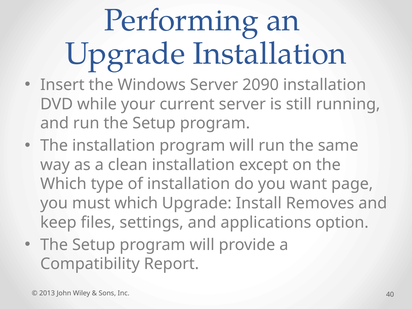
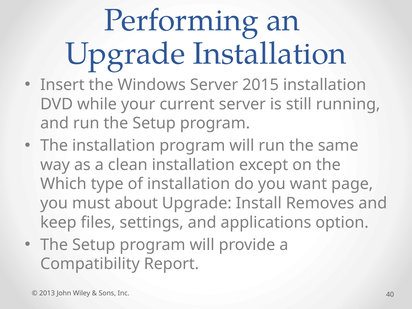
2090: 2090 -> 2015 (261, 85)
must which: which -> about (136, 203)
